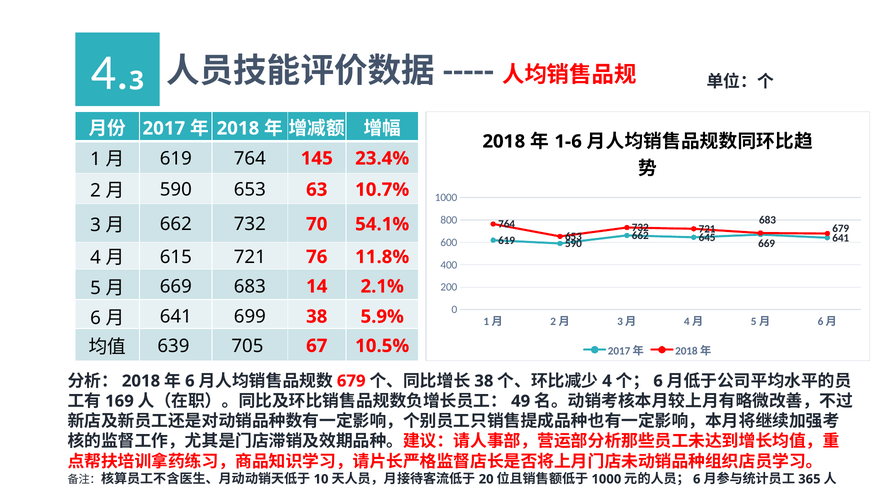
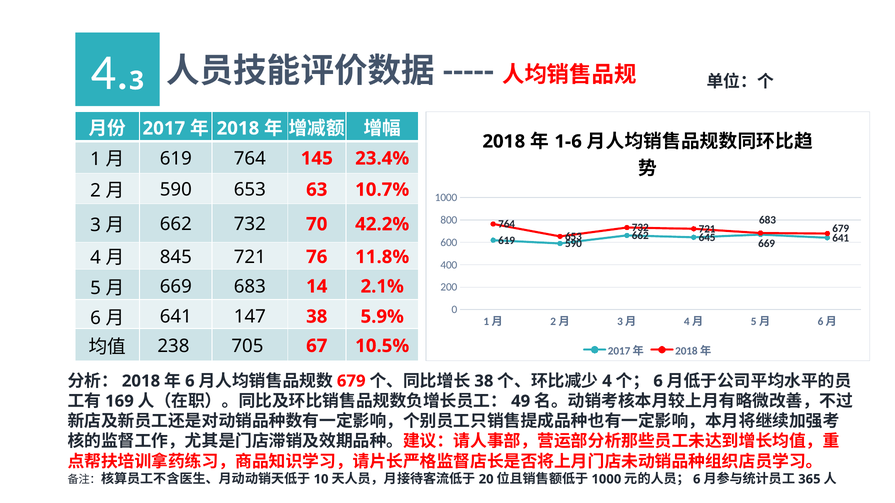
54.1%: 54.1% -> 42.2% (382, 224)
615: 615 -> 845 (176, 257)
699: 699 -> 147 (250, 317)
639: 639 -> 238 (173, 346)
